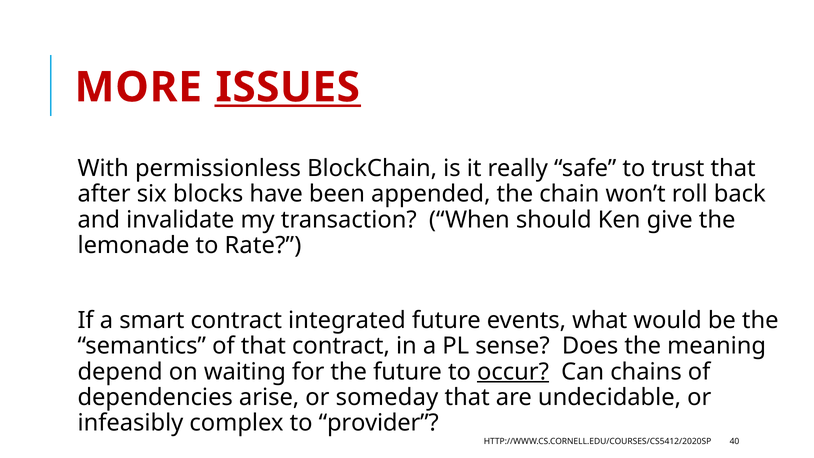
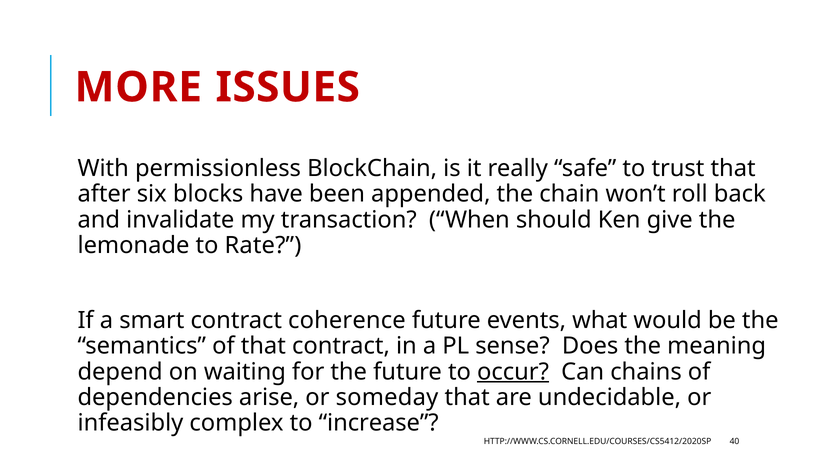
ISSUES underline: present -> none (288, 87)
integrated: integrated -> coherence (347, 320)
provider: provider -> increase (379, 423)
